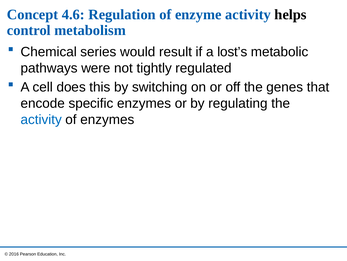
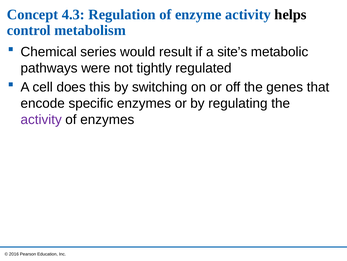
4.6: 4.6 -> 4.3 (73, 15)
lost’s: lost’s -> site’s (232, 52)
activity colour: blue -> purple (41, 119)
